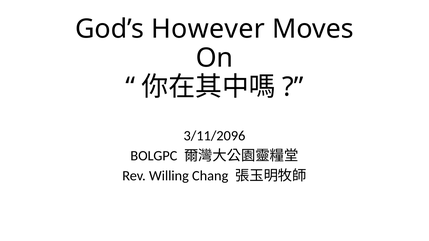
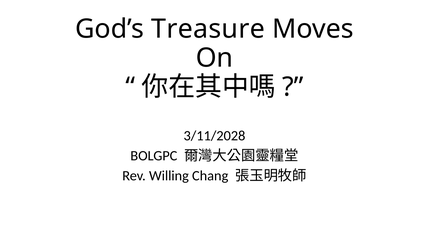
However: However -> Treasure (208, 29)
3/11/2096: 3/11/2096 -> 3/11/2028 (214, 136)
